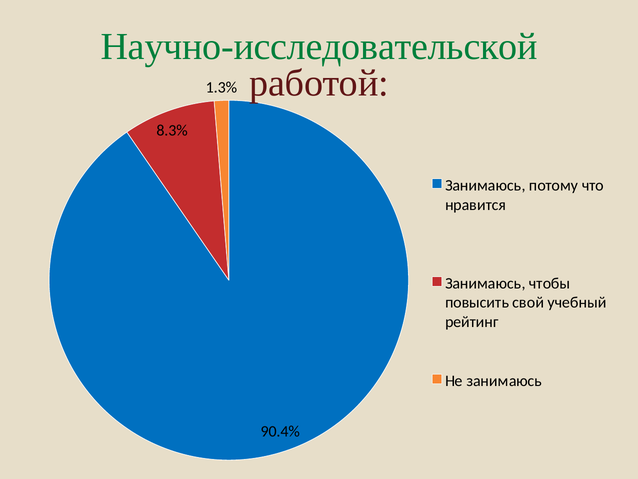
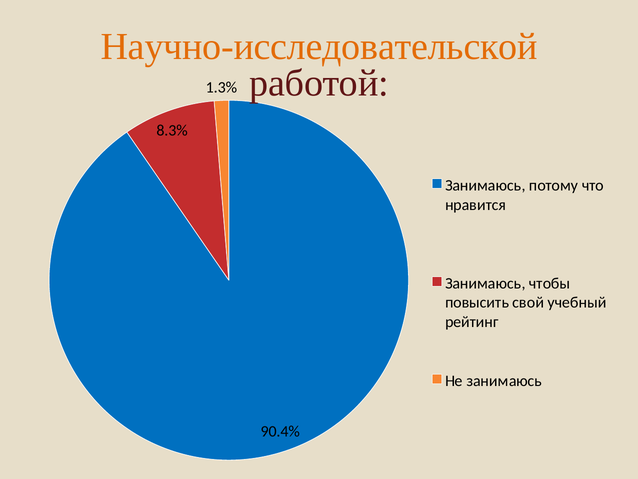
Научно-исследовательской colour: green -> orange (319, 46)
